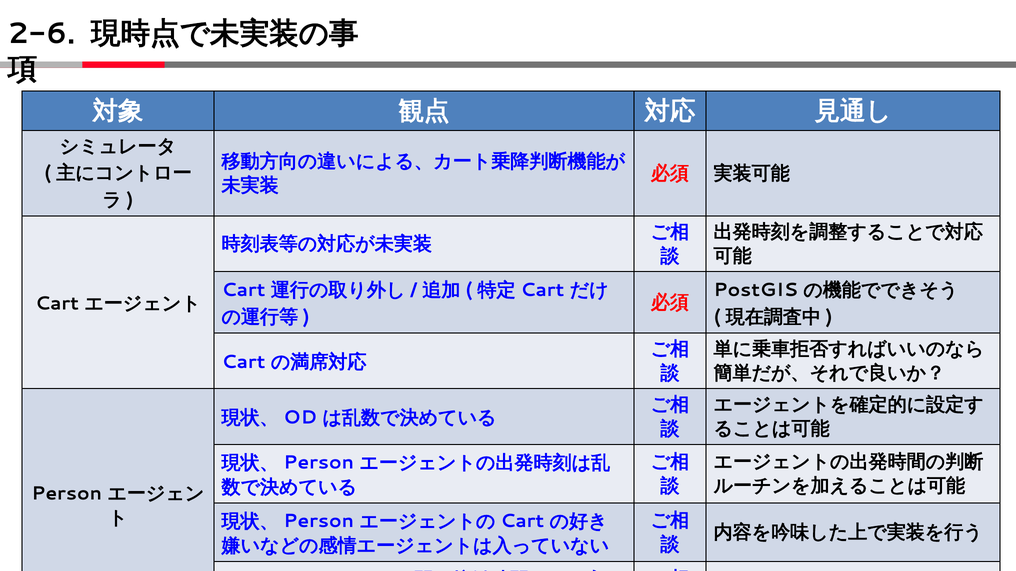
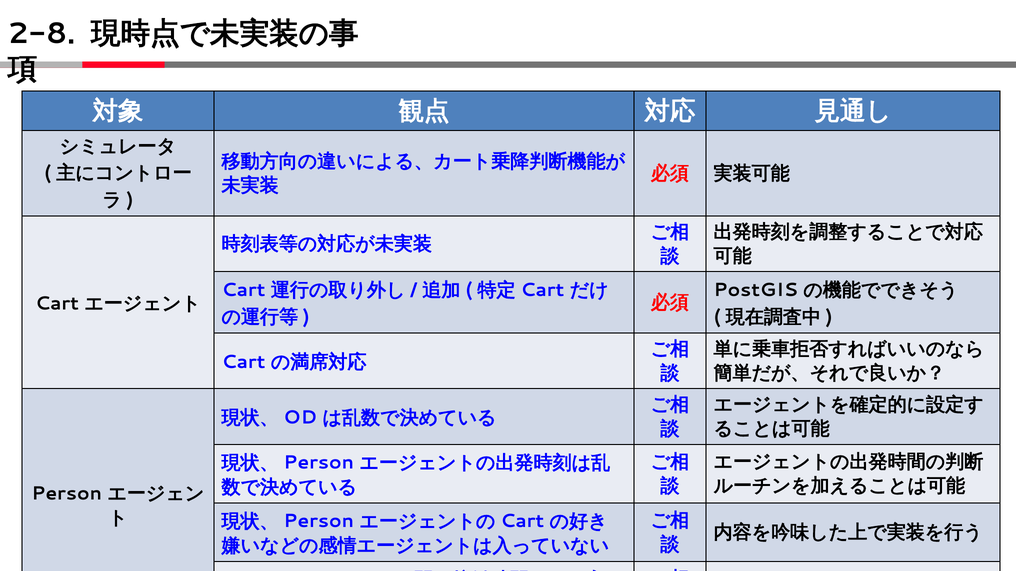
2-6: 2-6 -> 2-8 (42, 33)
